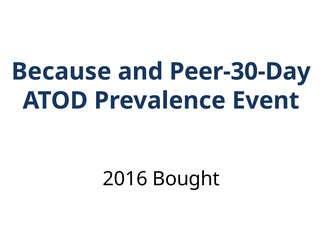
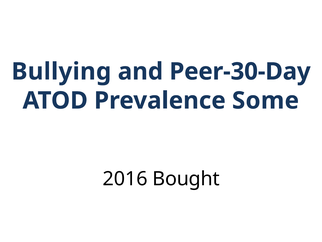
Because: Because -> Bullying (61, 71)
Event: Event -> Some (265, 100)
